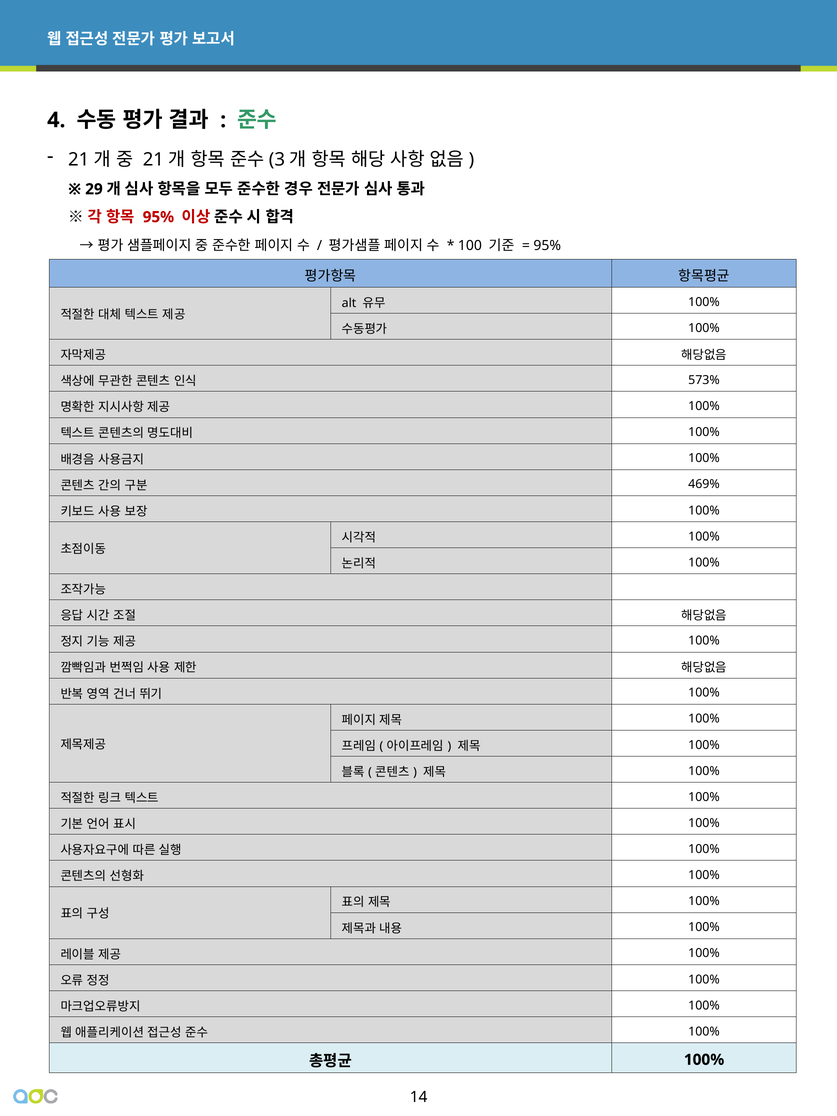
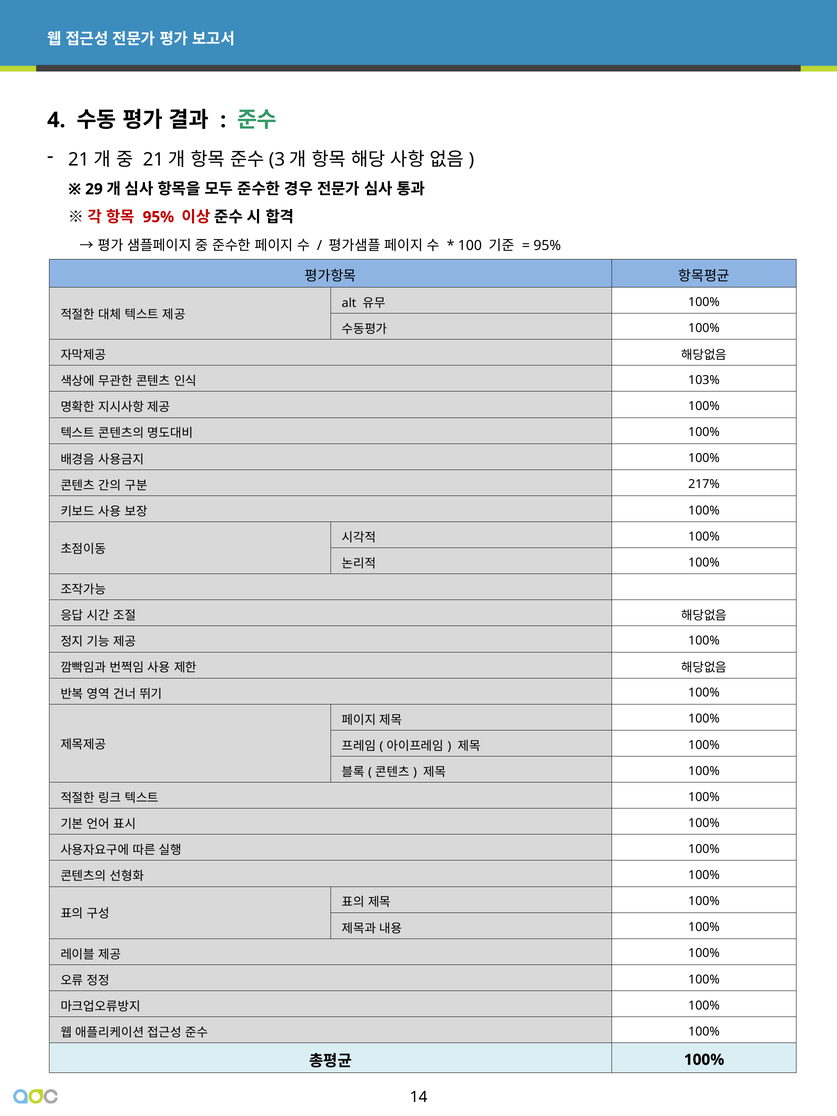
573%: 573% -> 103% (704, 380)
469%: 469% -> 217% (704, 484)
